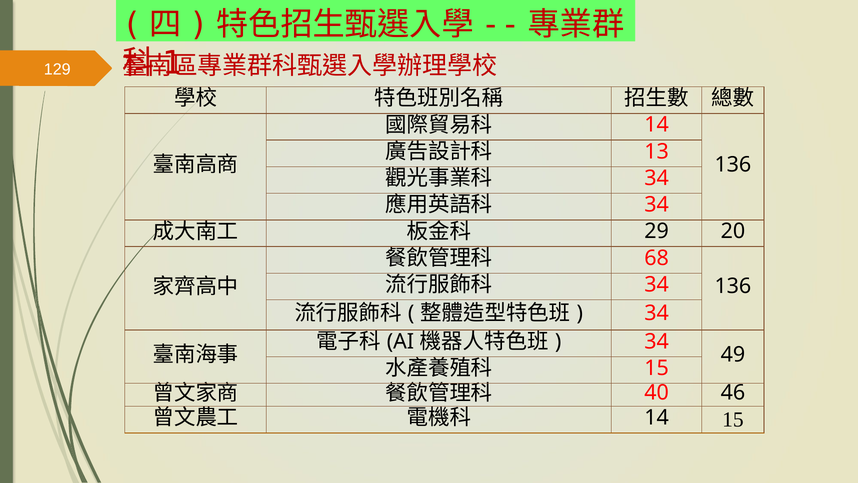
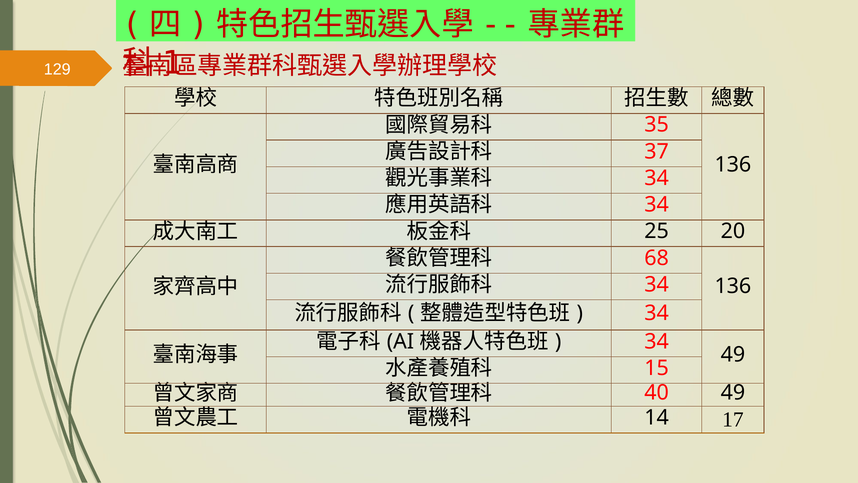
14: 14 -> 35 (657, 125)
13: 13 -> 37 (657, 151)
29: 29 -> 25 (657, 231)
40 46: 46 -> 49 (733, 393)
14 15: 15 -> 17 (733, 419)
